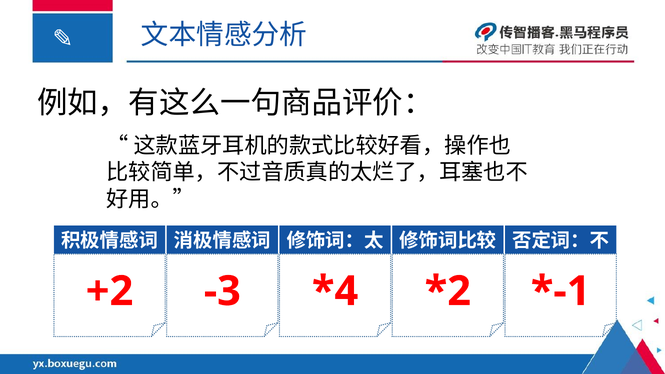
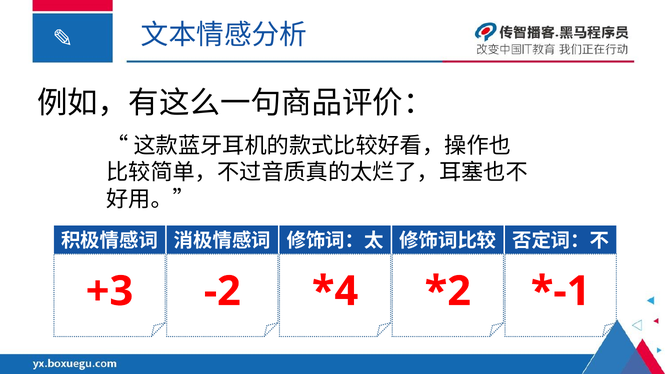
+2: +2 -> +3 (110, 291)
-3: -3 -> -2 (222, 291)
